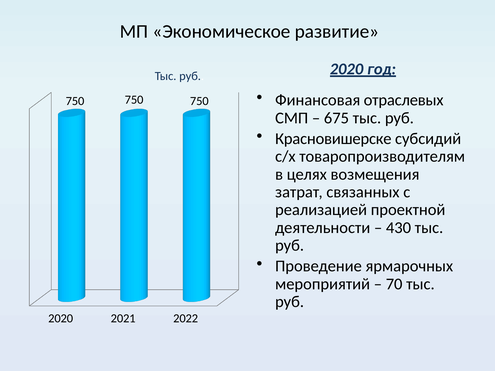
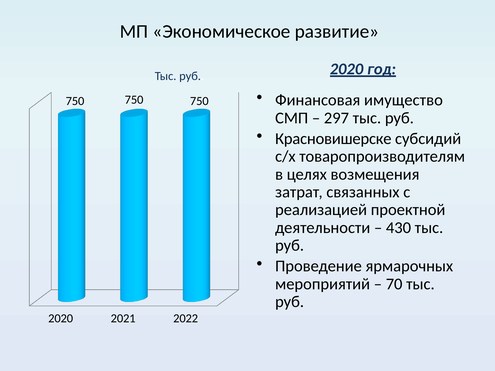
отраслевых: отраслевых -> имущество (403, 100)
675: 675 -> 297 (336, 118)
